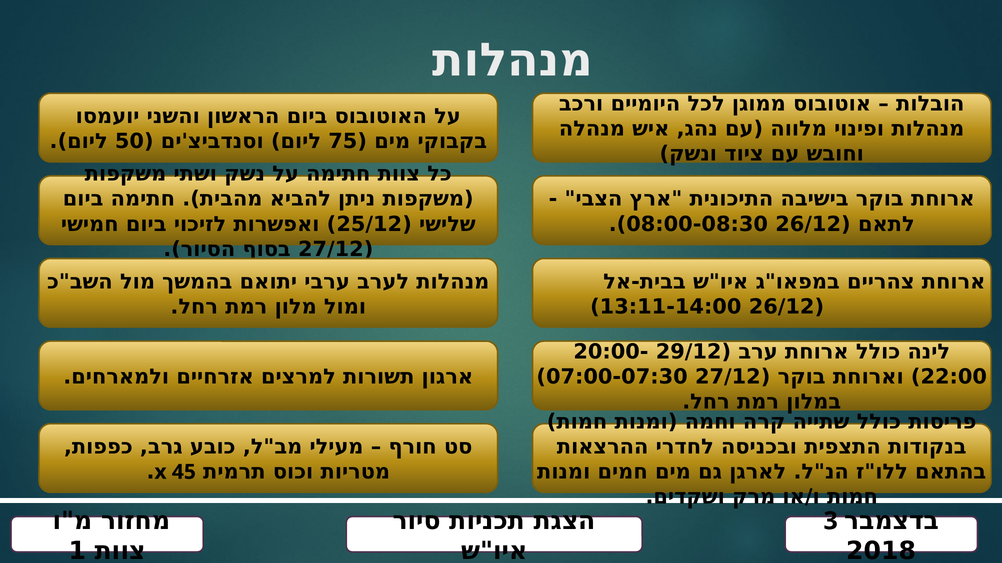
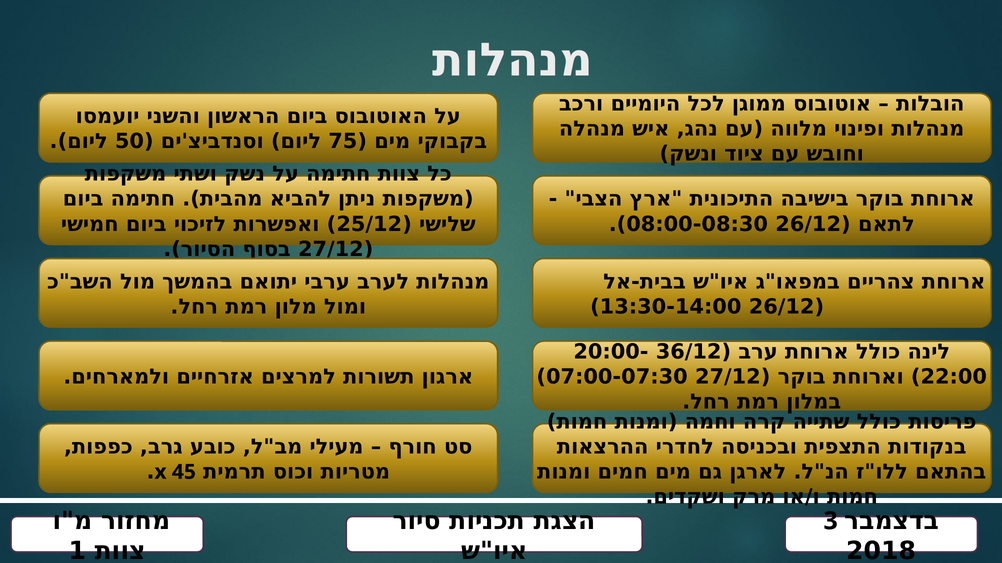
13:11-14:00: 13:11-14:00 -> 13:30-14:00 (671, 307)
29/12: 29/12 -> 36/12 (689, 352)
